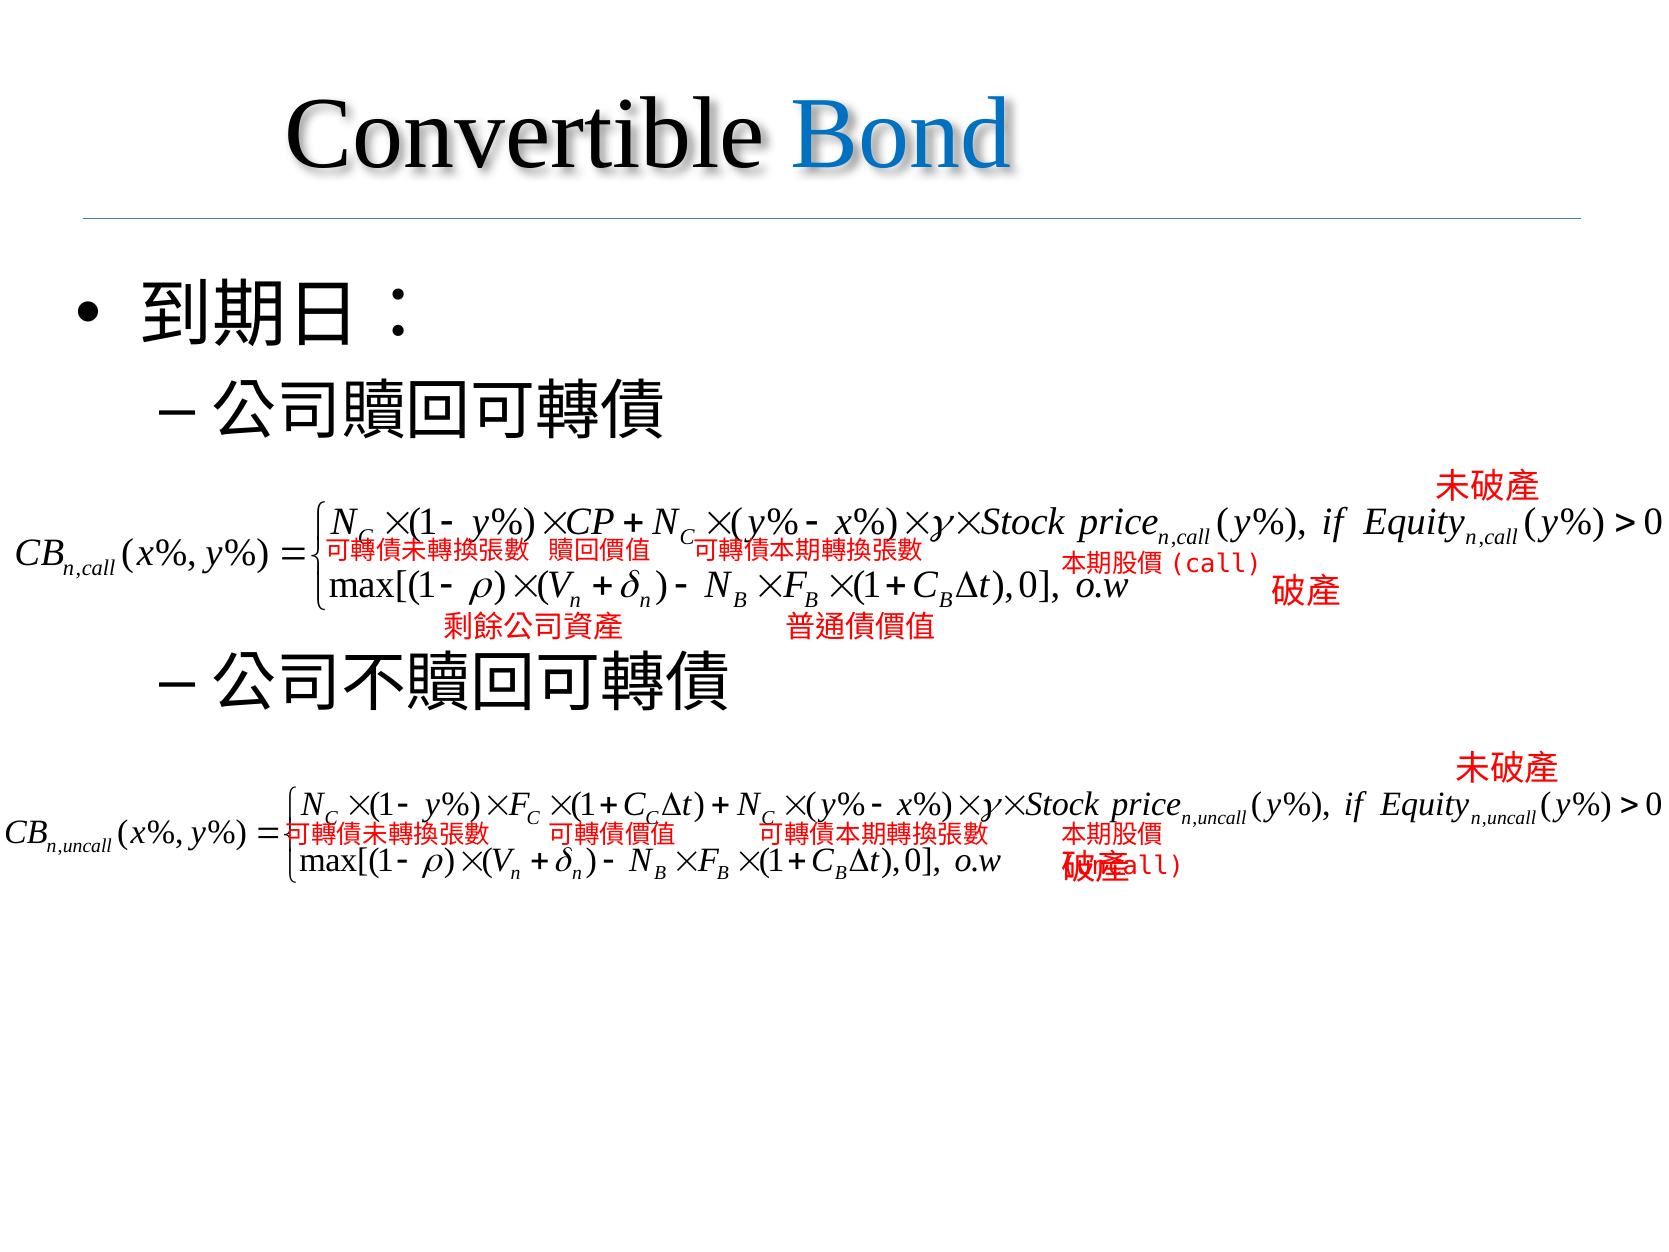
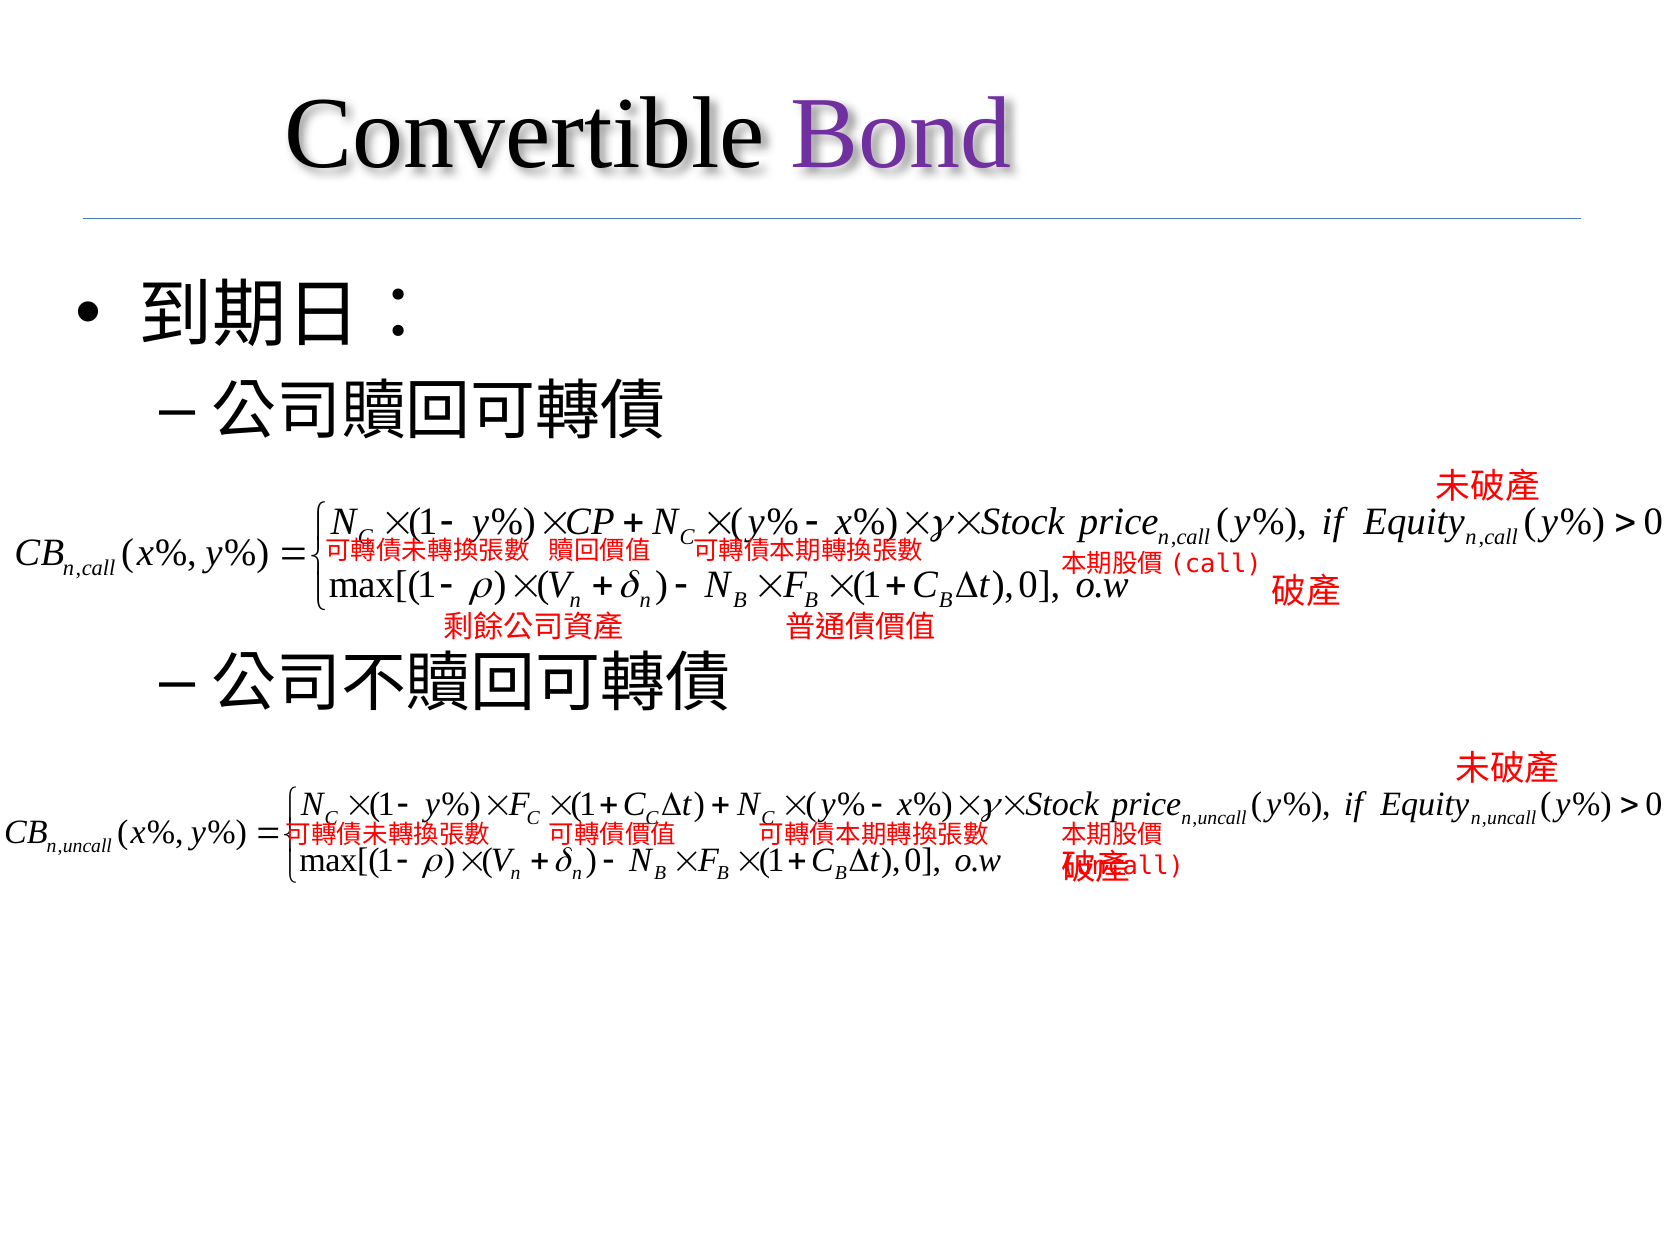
Bond colour: blue -> purple (901, 134)
